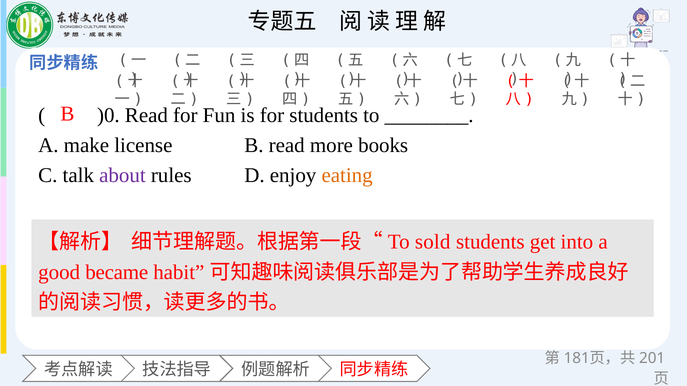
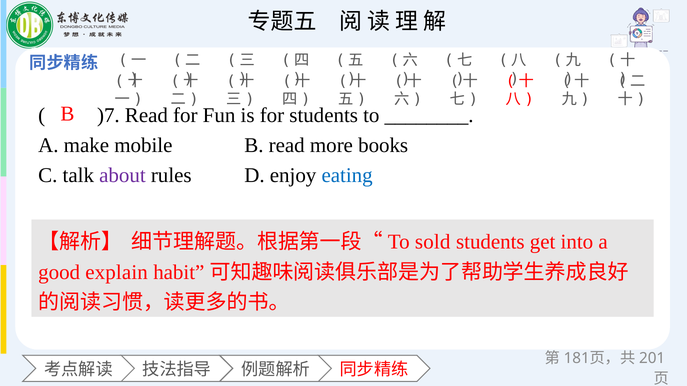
)0: )0 -> )7 (108, 115)
license: license -> mobile (143, 146)
eating colour: orange -> blue (347, 176)
became: became -> explain (117, 273)
